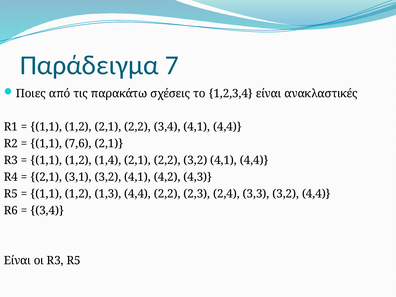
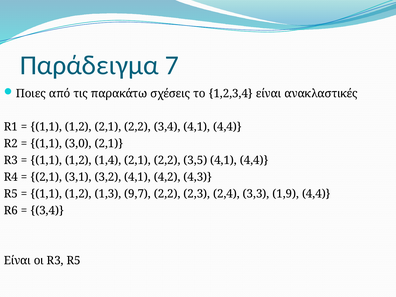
7,6: 7,6 -> 3,0 (78, 144)
2,2 3,2: 3,2 -> 3,5 (195, 160)
1,3 4,4: 4,4 -> 9,7 (138, 194)
3,3 3,2: 3,2 -> 1,9 (286, 194)
